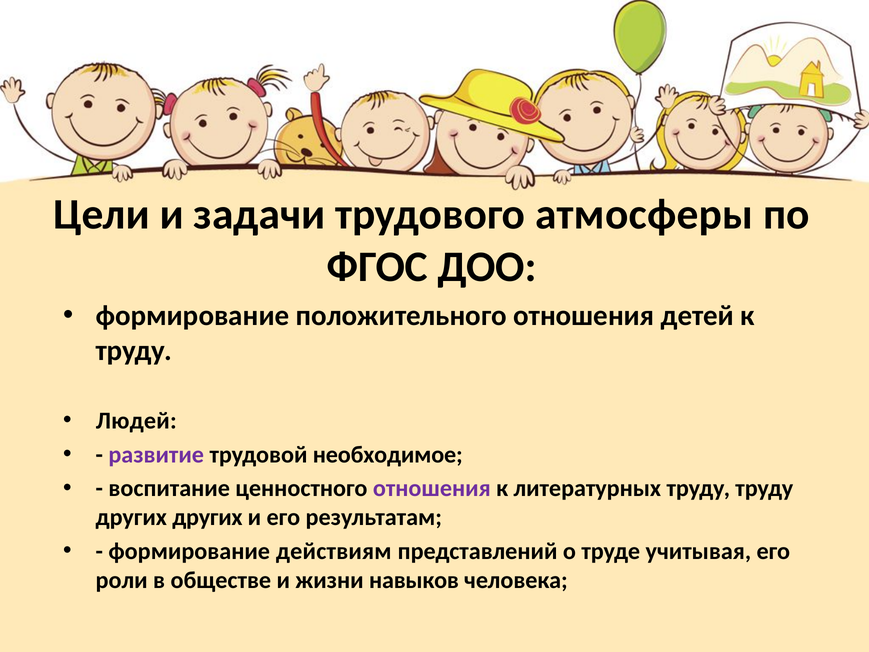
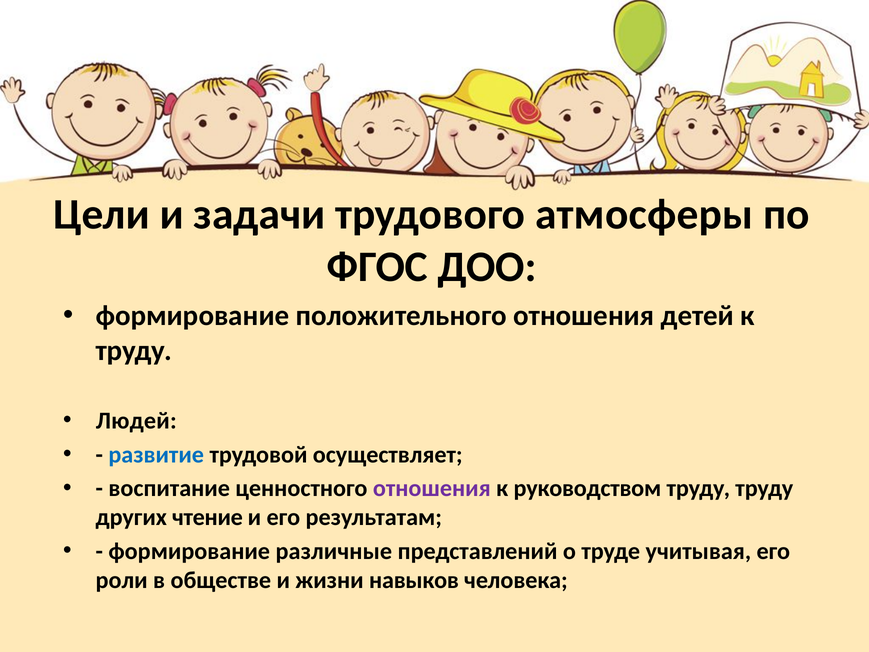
развитие colour: purple -> blue (156, 454)
необходимое: необходимое -> осуществляет (388, 454)
литературных: литературных -> руководством (587, 488)
других других: других -> чтение (207, 517)
действиям: действиям -> различные (334, 551)
